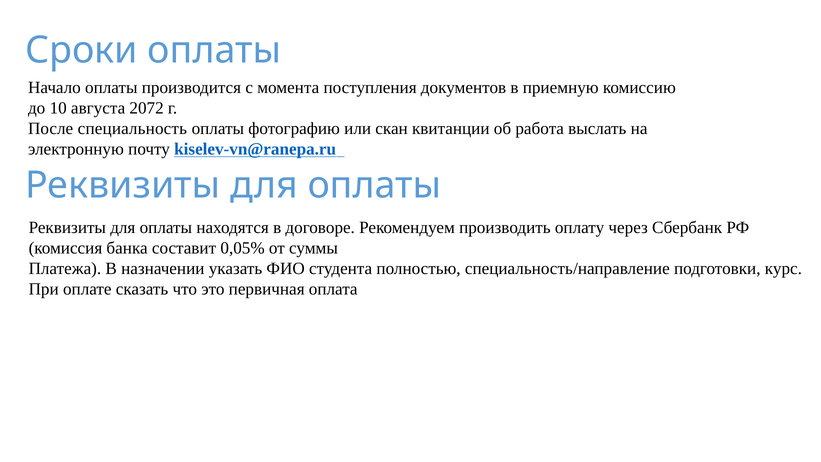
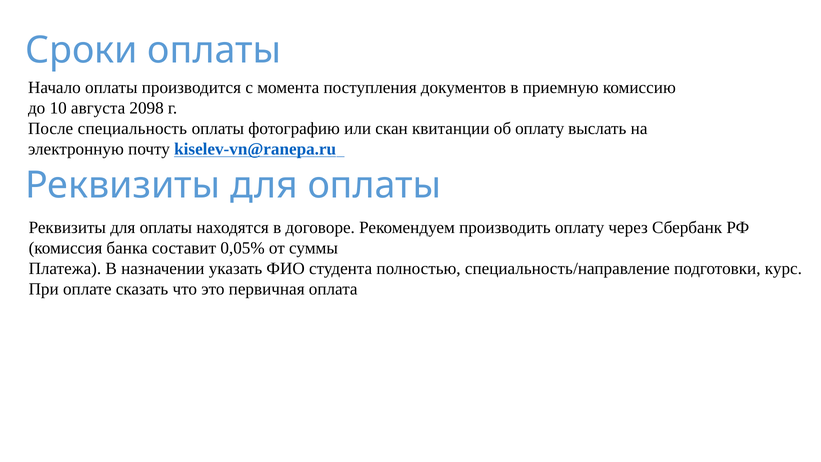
2072: 2072 -> 2098 (147, 108)
об работа: работа -> оплату (540, 129)
